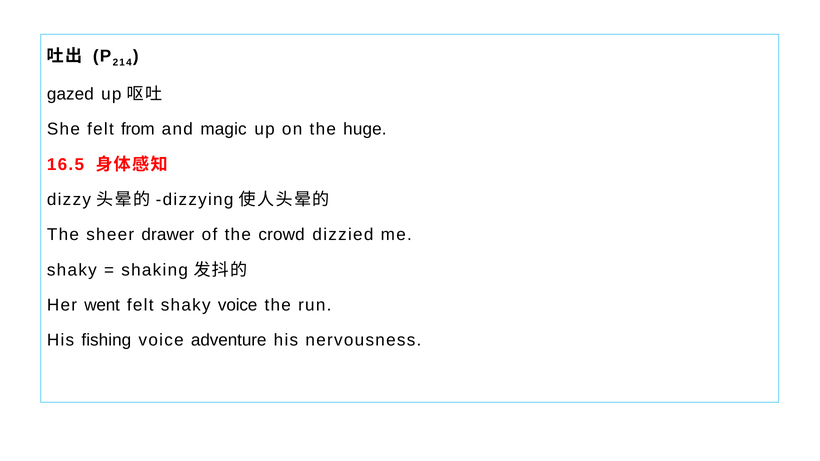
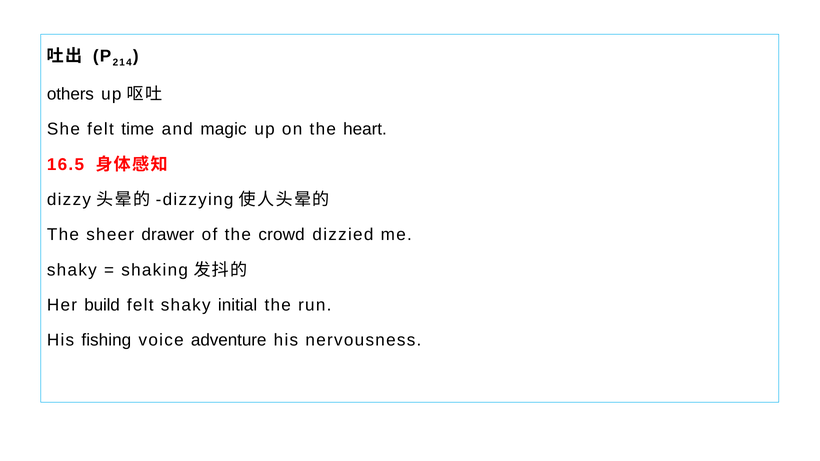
gazed: gazed -> others (70, 94)
from: from -> time (138, 129)
huge: huge -> heart (365, 129)
went: went -> build (102, 305)
shaky voice: voice -> initial (238, 305)
